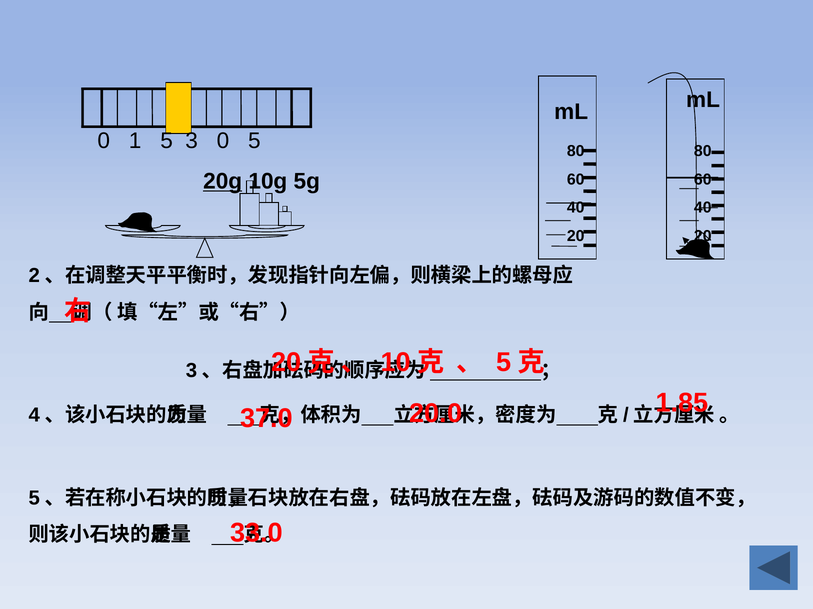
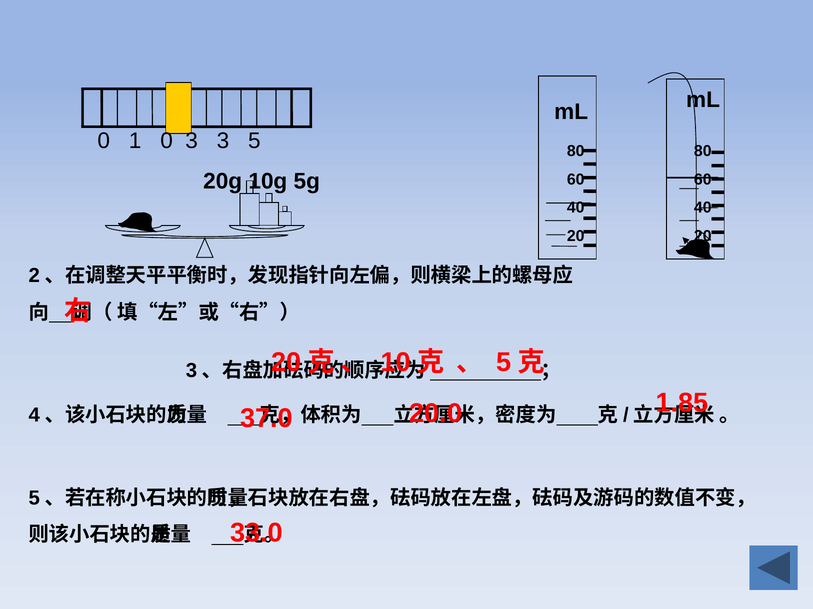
1 5: 5 -> 0 (167, 141)
3 0: 0 -> 3 (223, 141)
20g underline: present -> none (223, 182)
